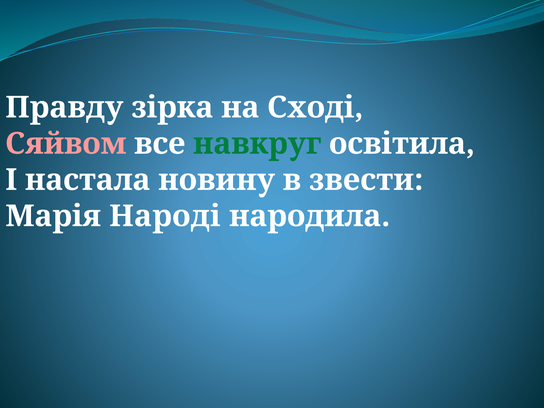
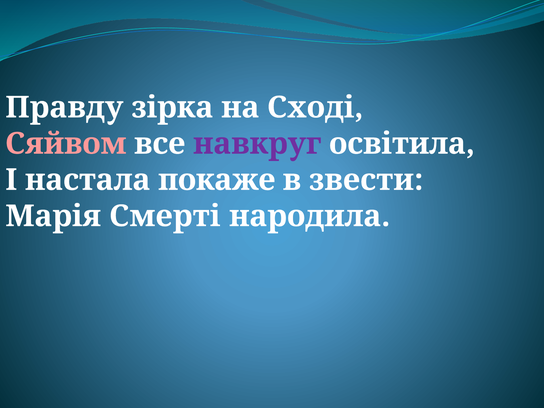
навкруг colour: green -> purple (257, 144)
новину: новину -> покаже (217, 180)
Народі: Народі -> Смерті (165, 216)
